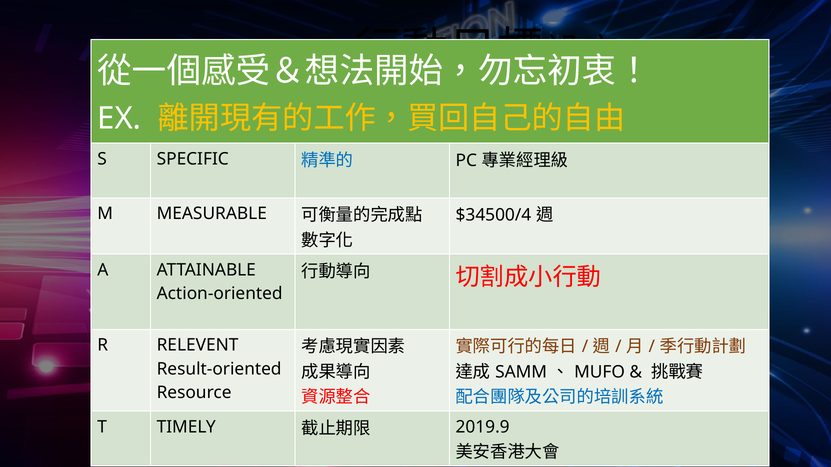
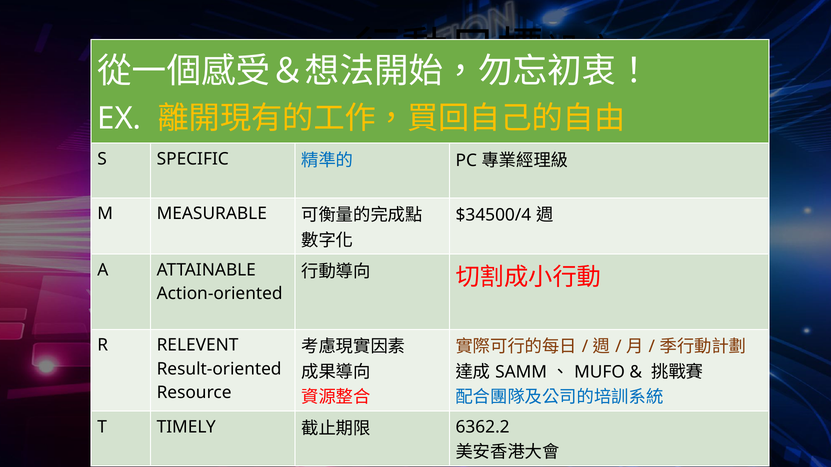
2019.9: 2019.9 -> 6362.2 (483, 427)
